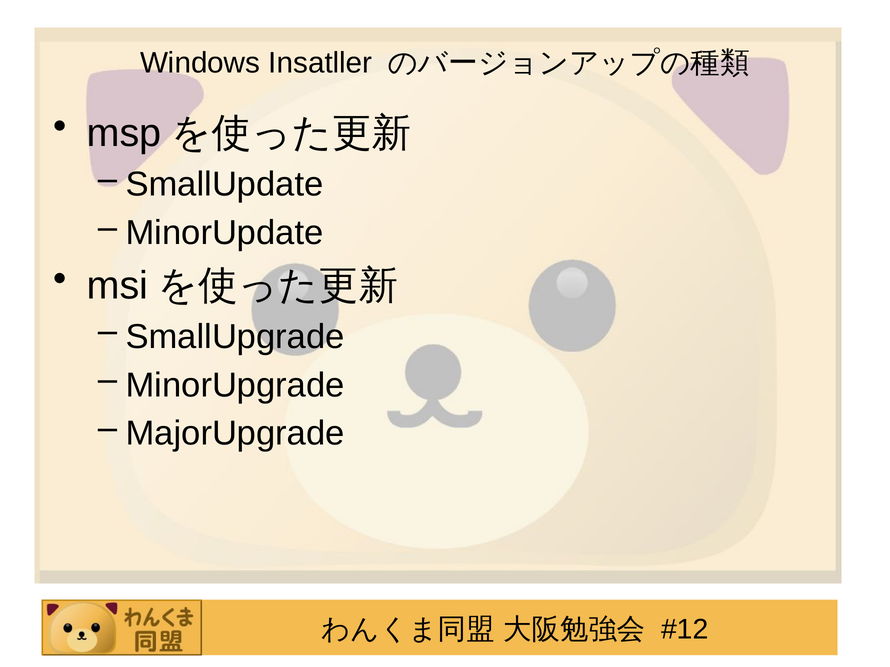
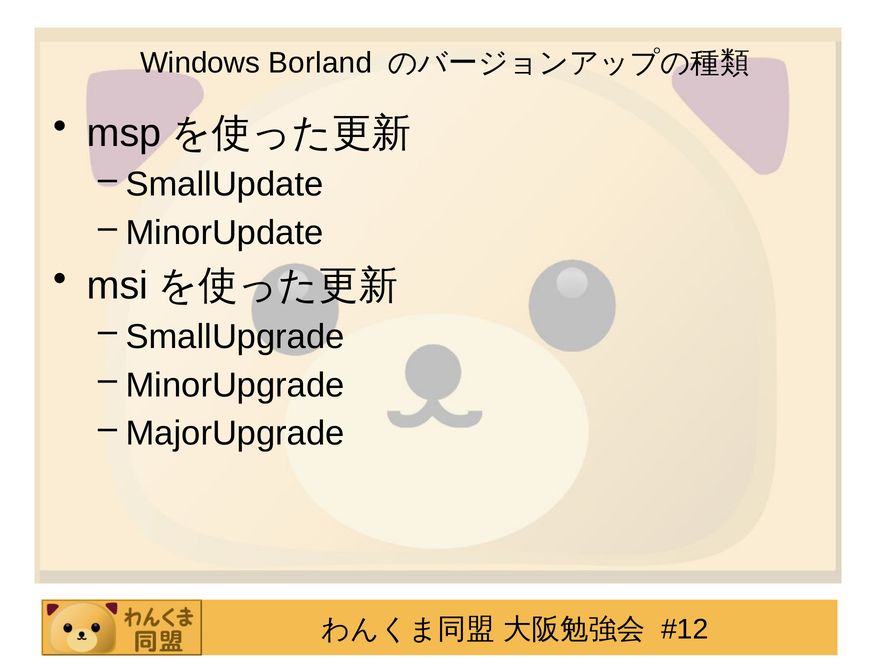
Insatller: Insatller -> Borland (320, 63)
